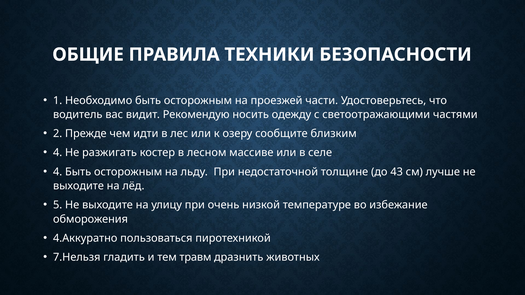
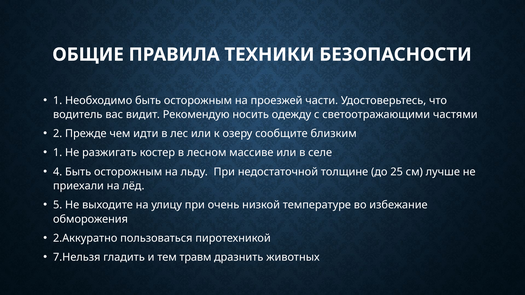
4: 4 -> 1 (58, 153)
43: 43 -> 25 (397, 172)
выходите: выходите -> приехали (78, 186)
4.Аккуратно: 4.Аккуратно -> 2.Аккуратно (85, 238)
